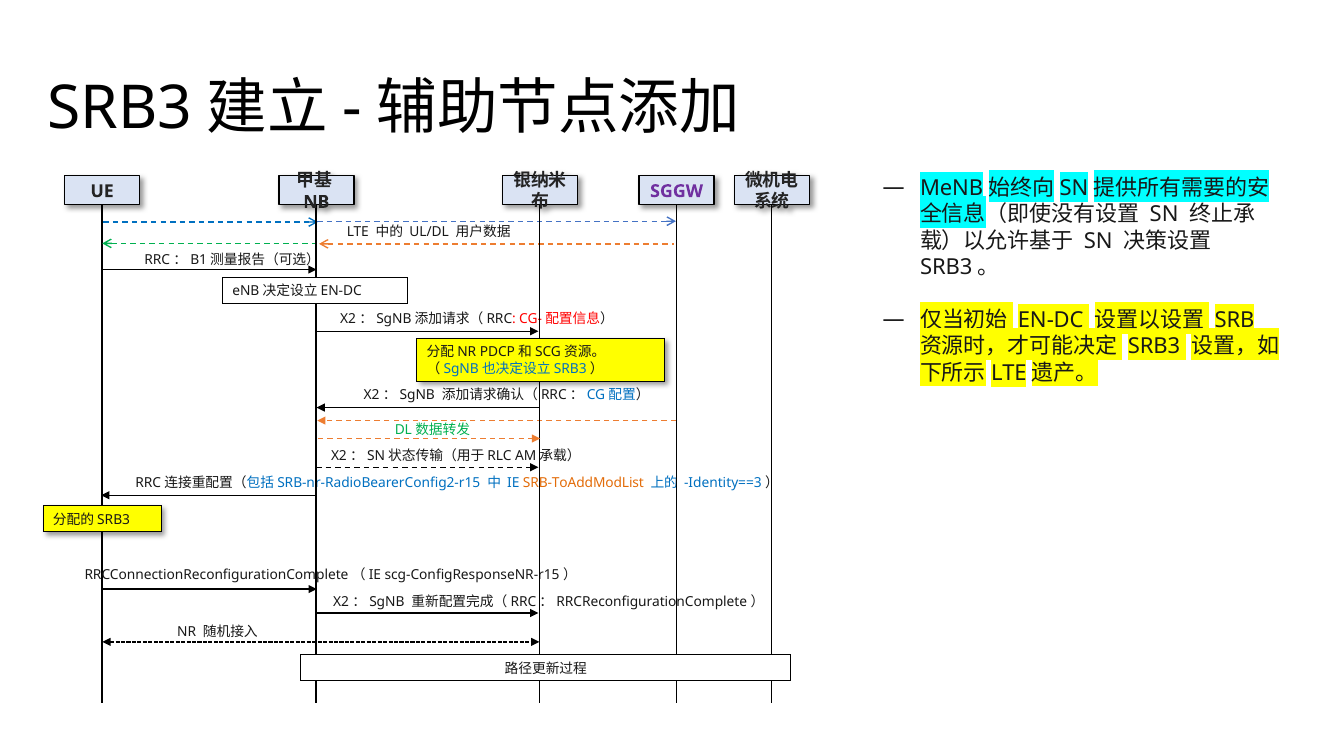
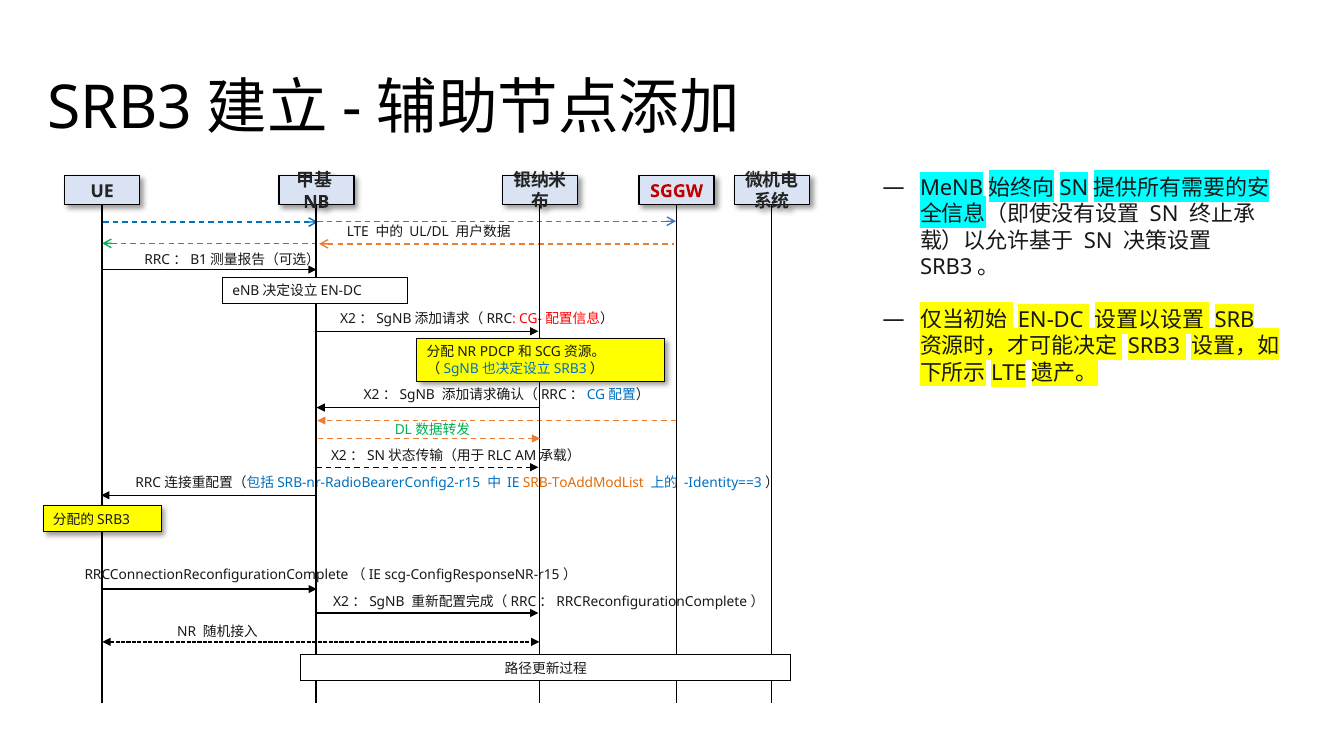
SGGW colour: purple -> red (677, 191)
